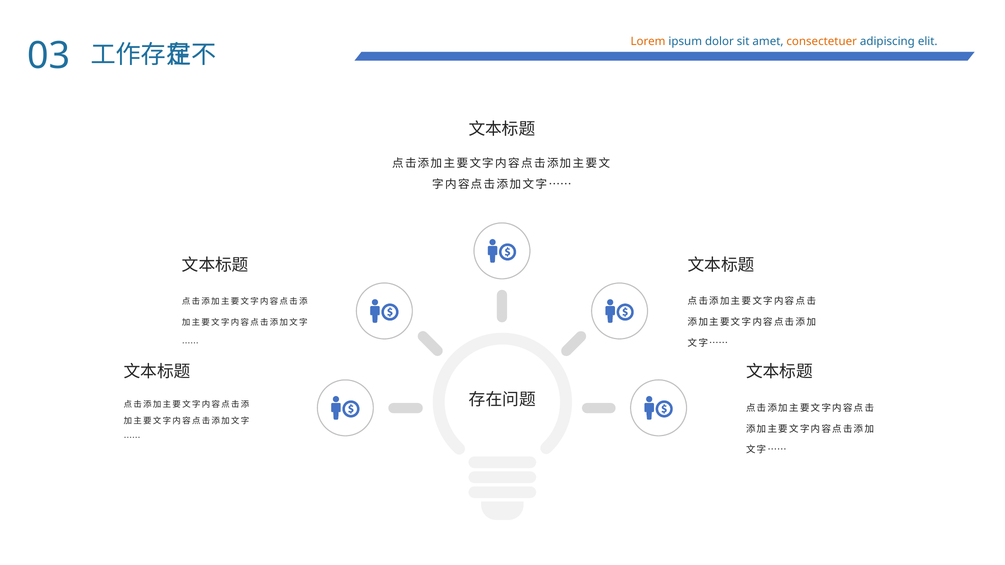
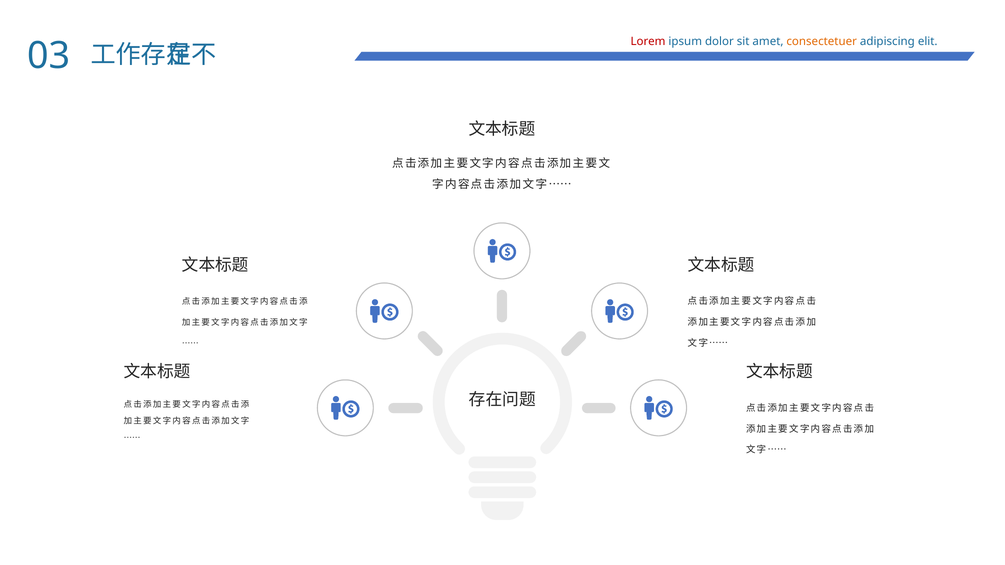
Lorem colour: orange -> red (648, 42)
